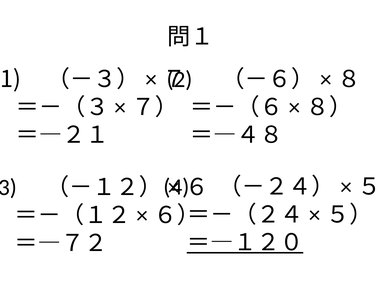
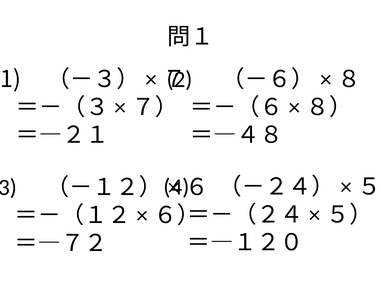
＝―１２０ underline: present -> none (245, 243)
